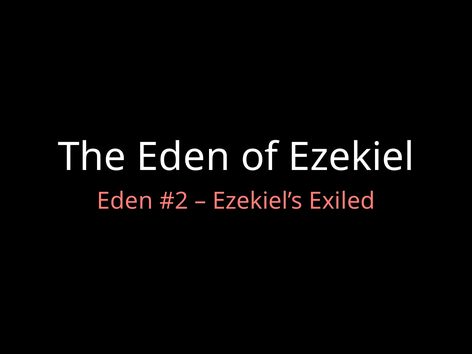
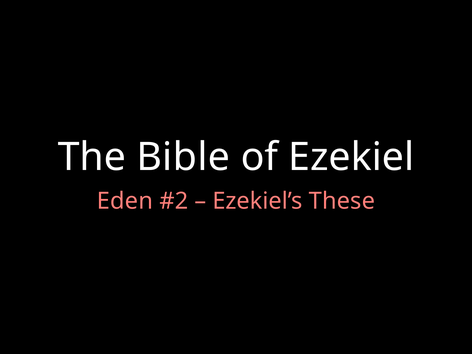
The Eden: Eden -> Bible (183, 157)
Exiled: Exiled -> These (342, 201)
